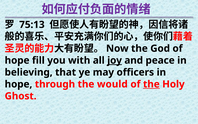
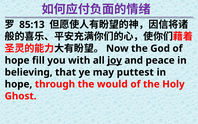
75:13: 75:13 -> 85:13 (32, 25)
officers: officers -> puttest (135, 72)
the underline: present -> none (151, 84)
